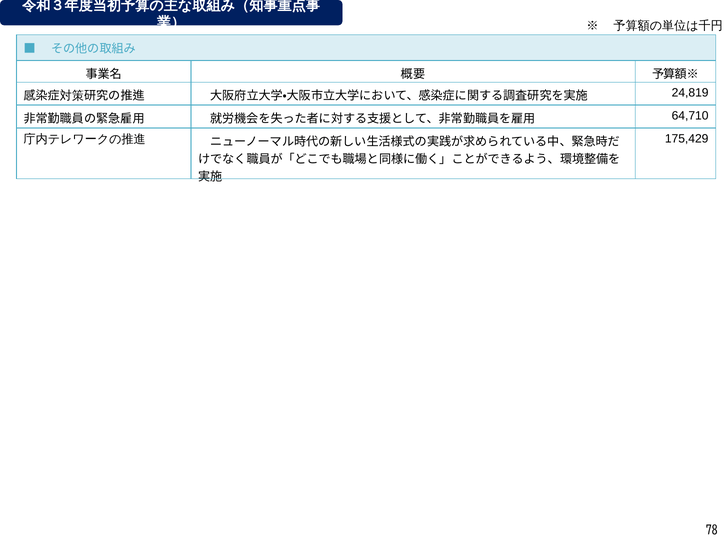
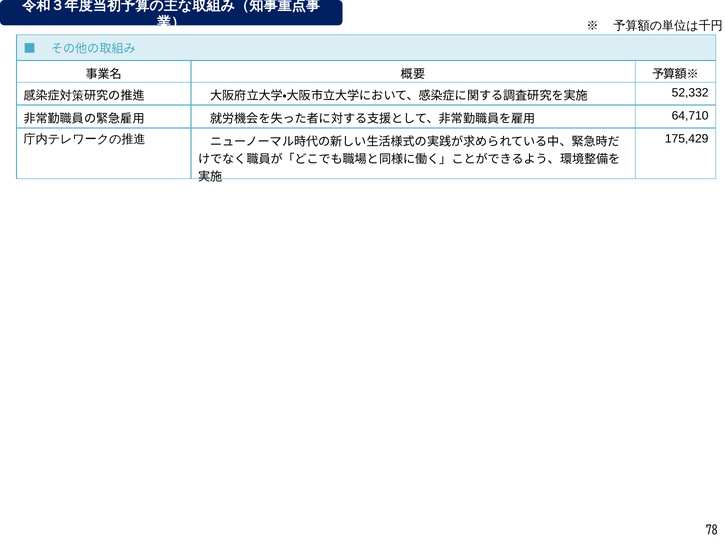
24,819: 24,819 -> 52,332 (690, 93)
